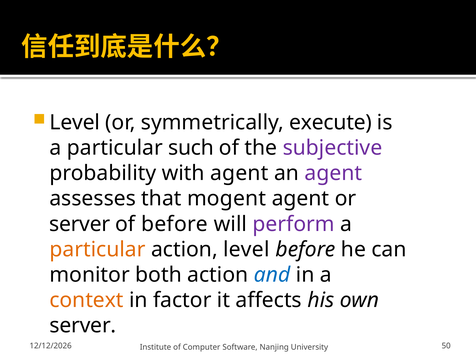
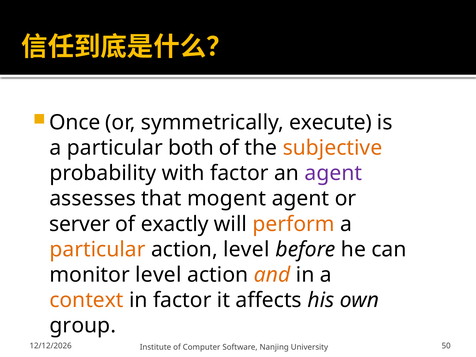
Level: Level -> Once (75, 122)
such: such -> both (191, 148)
subjective colour: purple -> orange (333, 148)
with agent: agent -> factor (239, 173)
of before: before -> exactly (175, 224)
perform colour: purple -> orange (294, 224)
monitor both: both -> level (158, 275)
and colour: blue -> orange (272, 275)
server: server -> group (83, 326)
